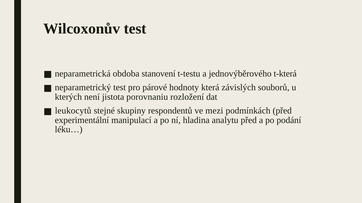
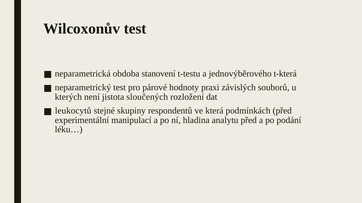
která: která -> praxi (210, 88)
porovnaniu: porovnaniu -> sloučených (147, 97)
mezi: mezi -> která (214, 111)
